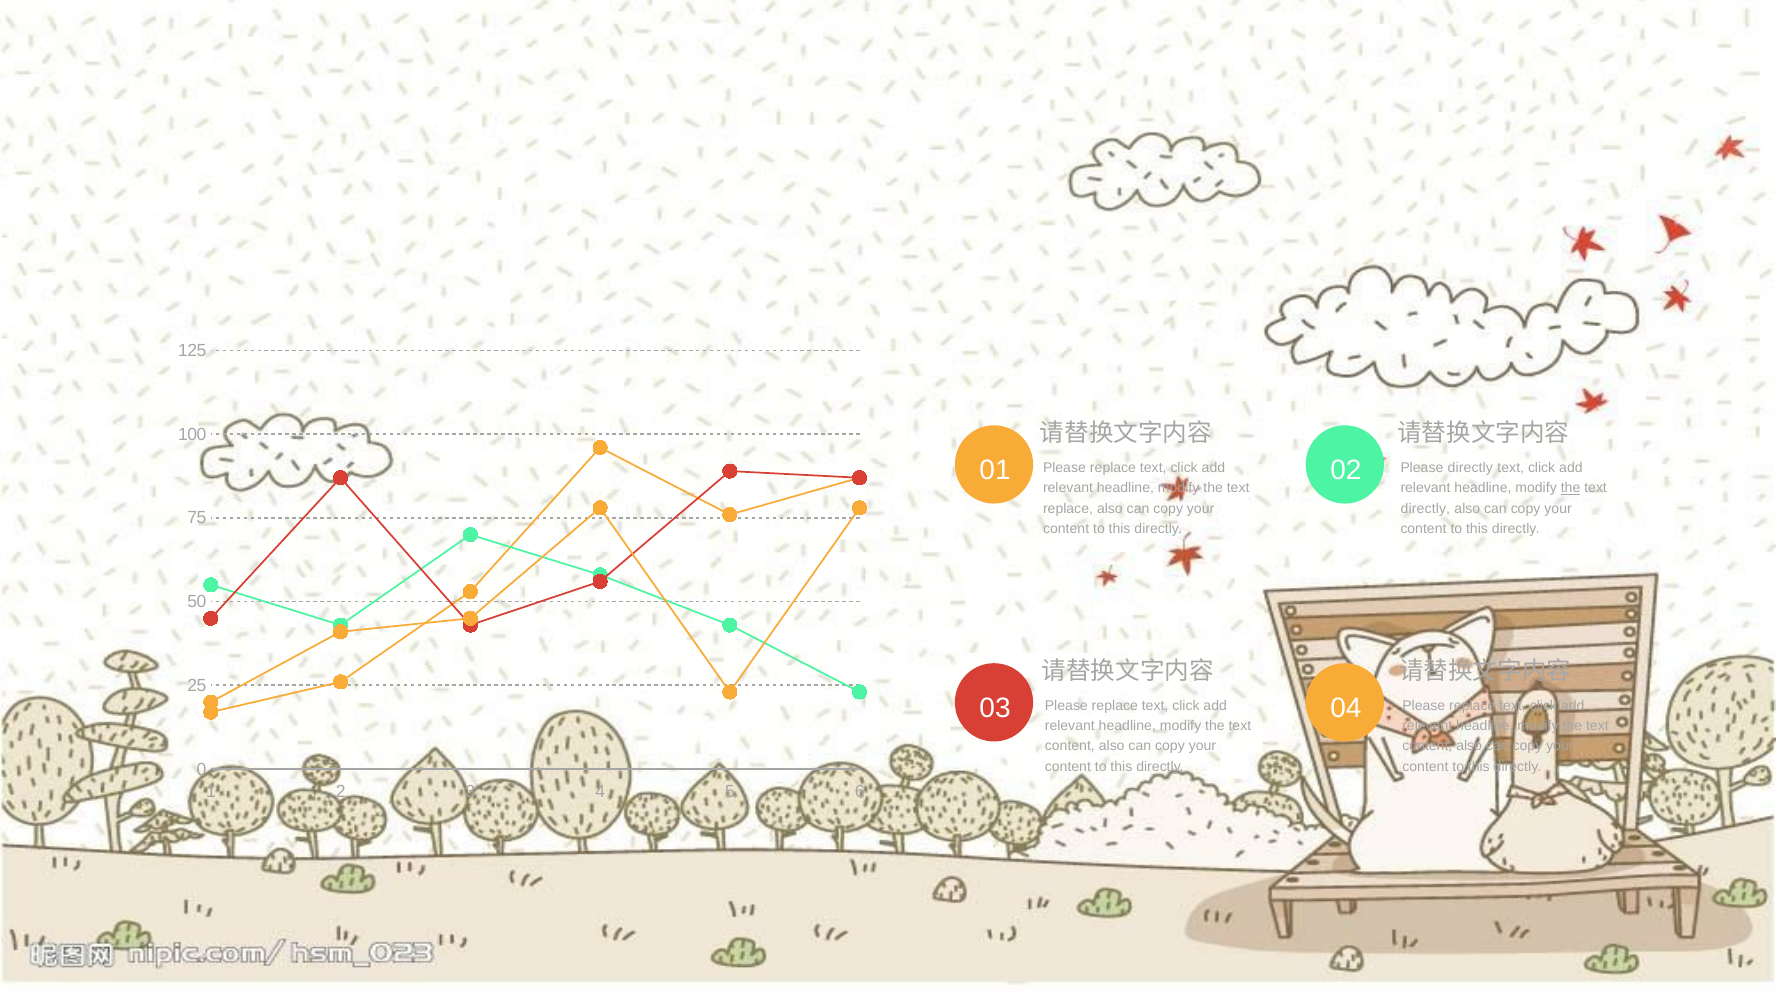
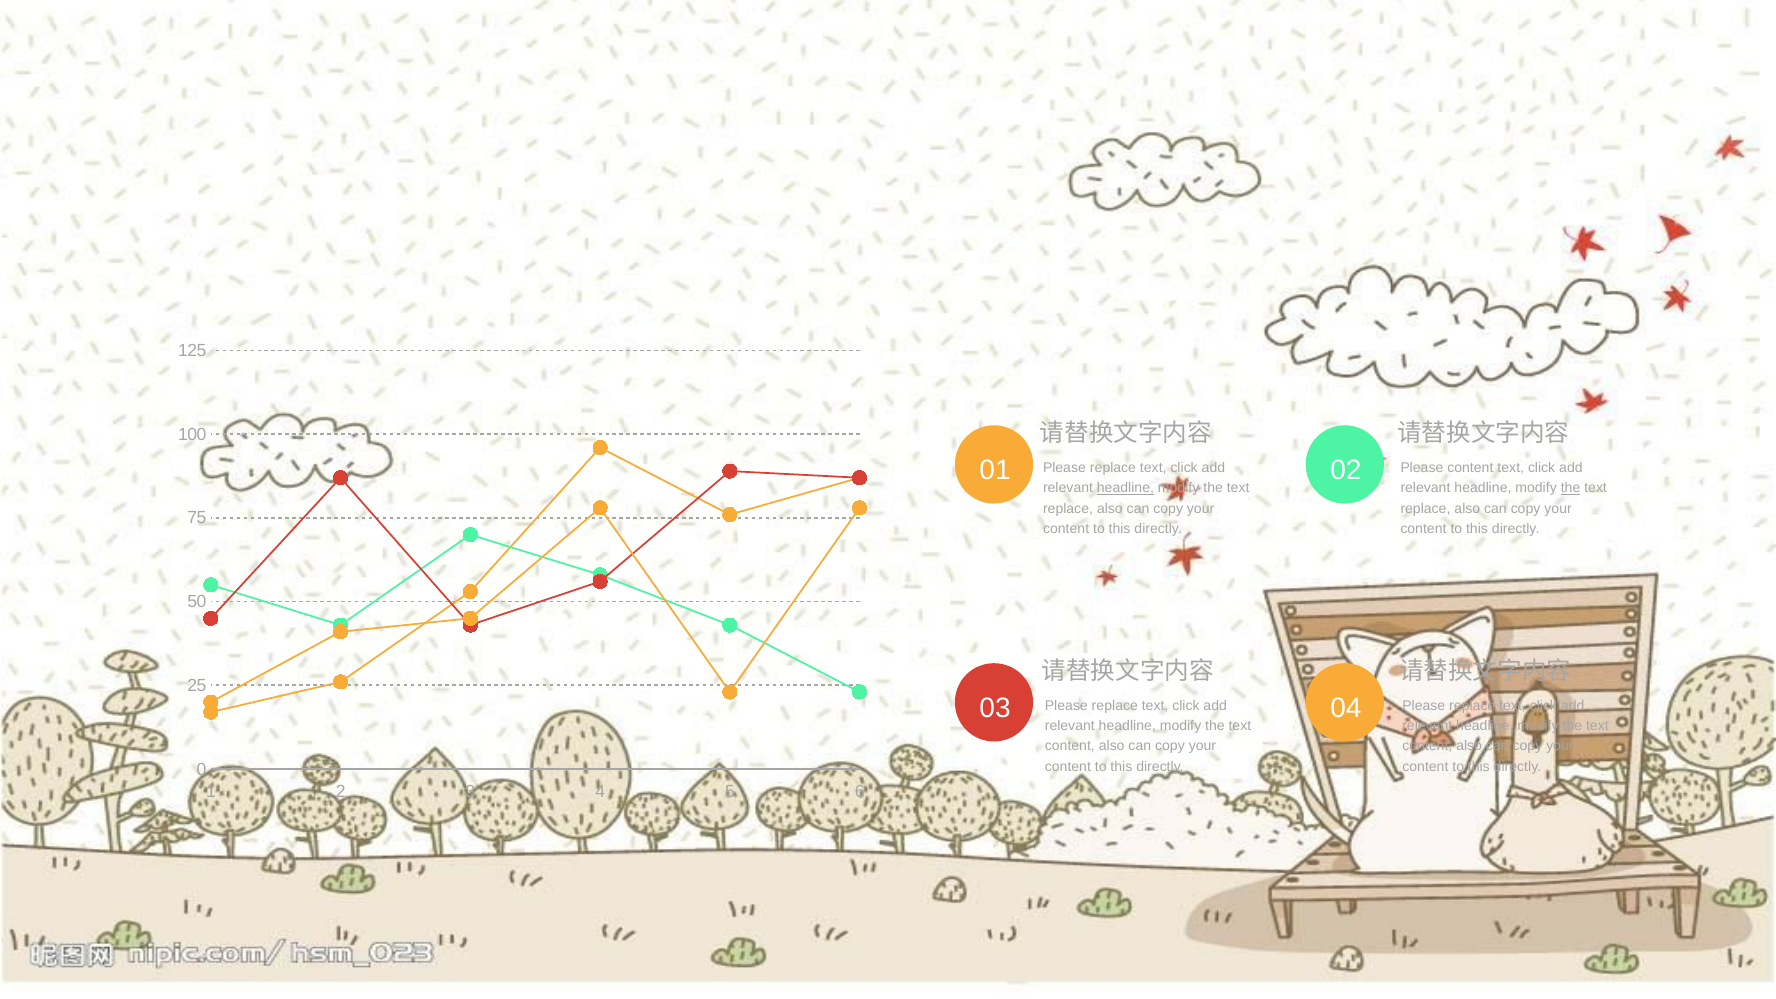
Please directly: directly -> content (1470, 468)
headline underline: none -> present (1125, 488)
directly: directly -> replace (1425, 508)
